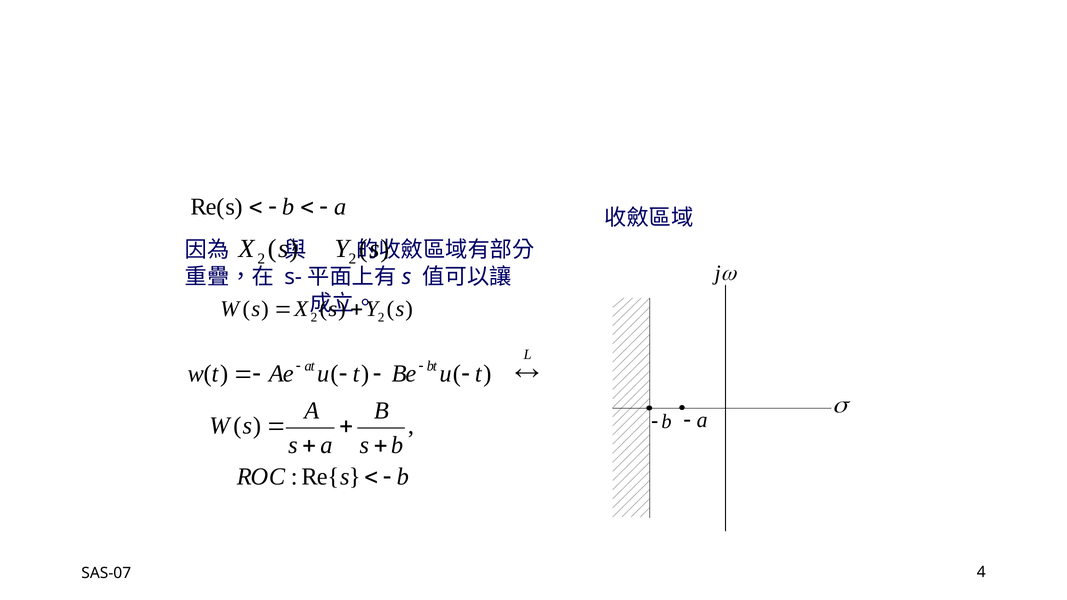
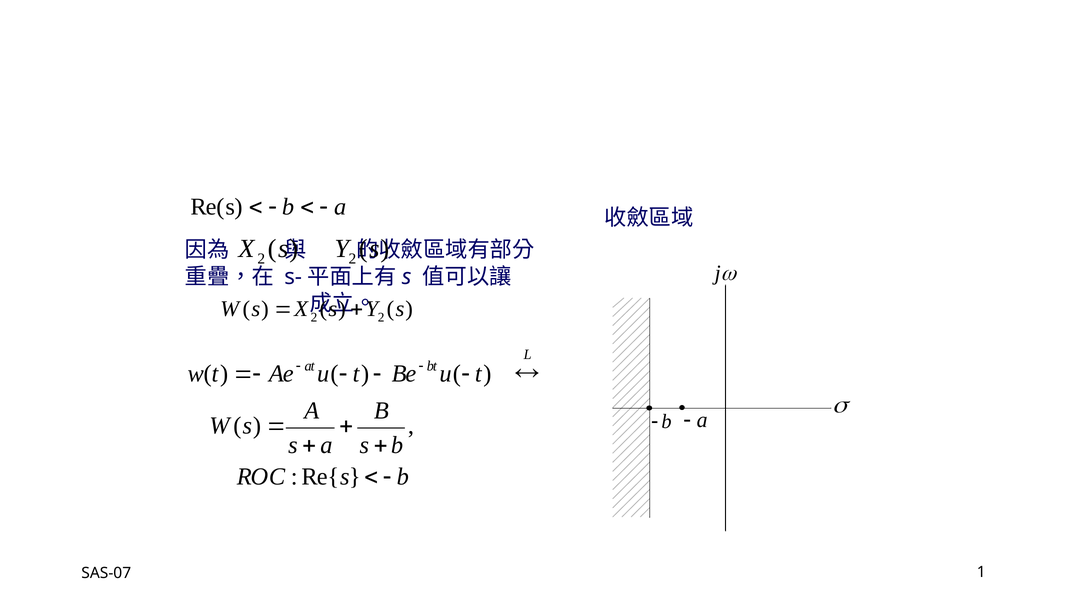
4: 4 -> 1 (981, 572)
